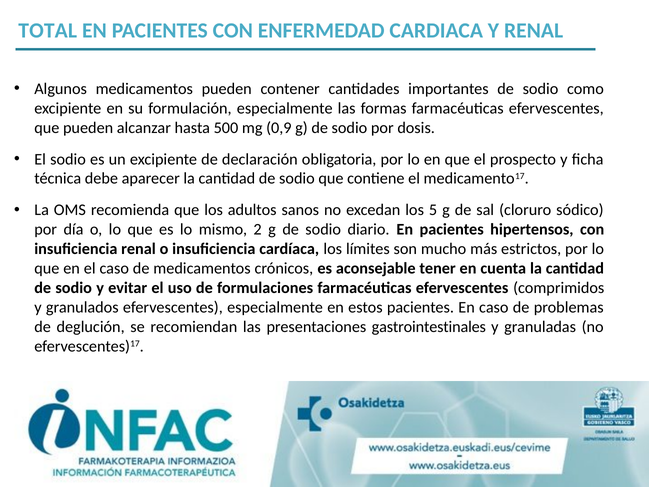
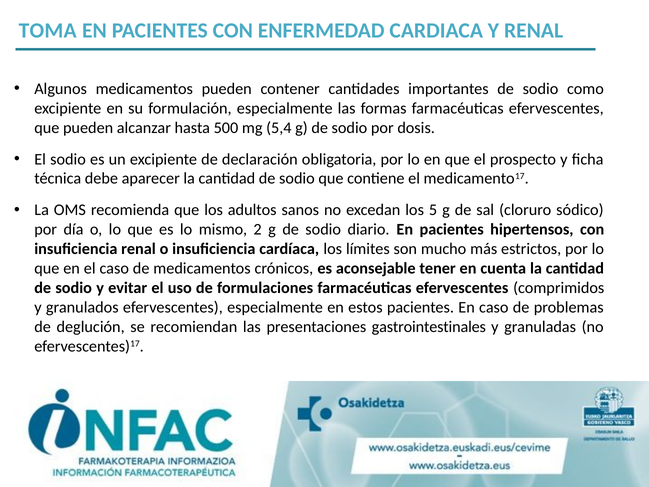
TOTAL: TOTAL -> TOMA (48, 31)
0,9: 0,9 -> 5,4 (279, 128)
